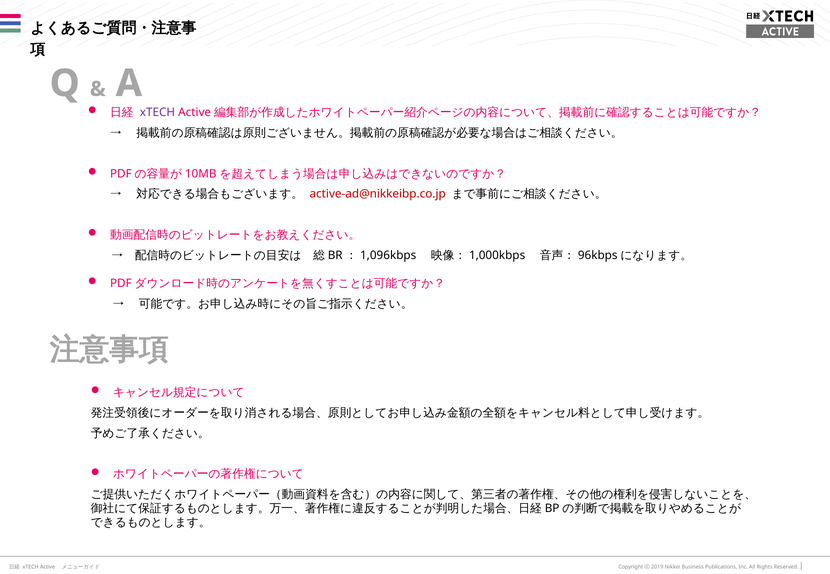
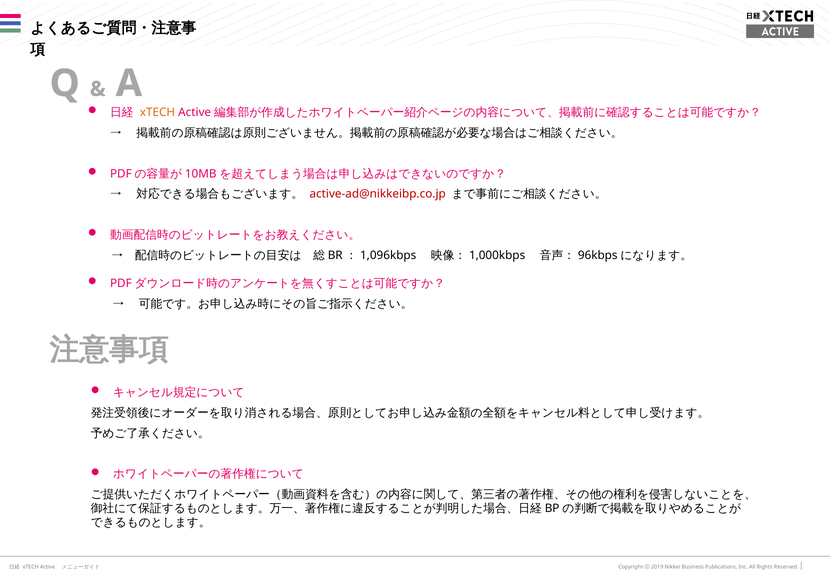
xTECH colour: purple -> orange (157, 113)
